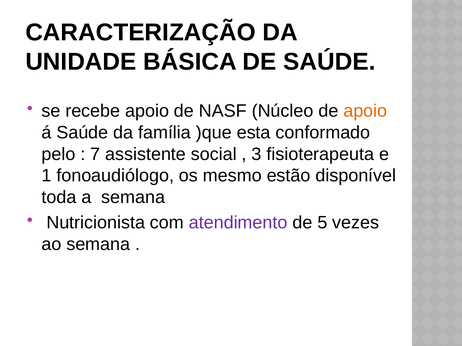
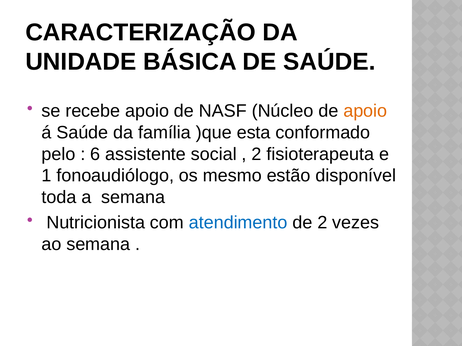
7: 7 -> 6 (95, 154)
3: 3 -> 2 (257, 154)
atendimento colour: purple -> blue (238, 223)
de 5: 5 -> 2 (322, 223)
